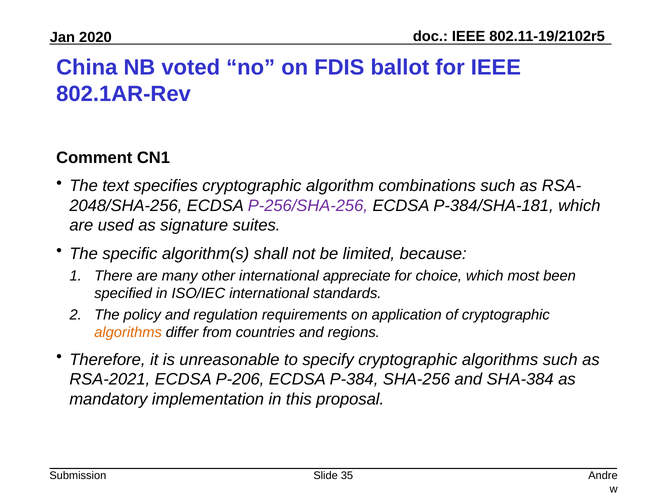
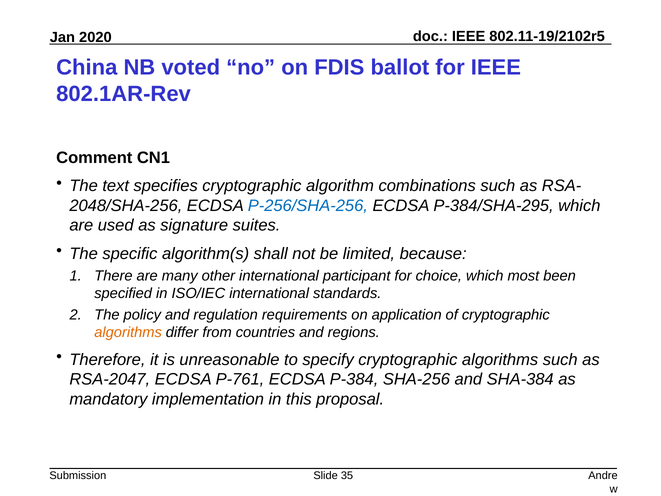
P-256/SHA-256 colour: purple -> blue (308, 206)
P-384/SHA-181: P-384/SHA-181 -> P-384/SHA-295 (494, 206)
appreciate: appreciate -> participant (357, 276)
RSA-2021: RSA-2021 -> RSA-2047 (110, 379)
P-206: P-206 -> P-761 (240, 379)
